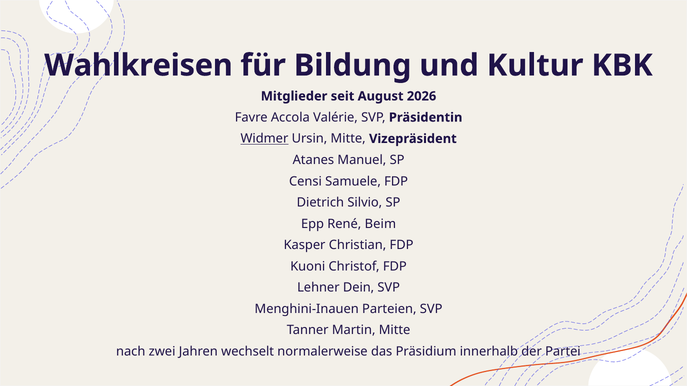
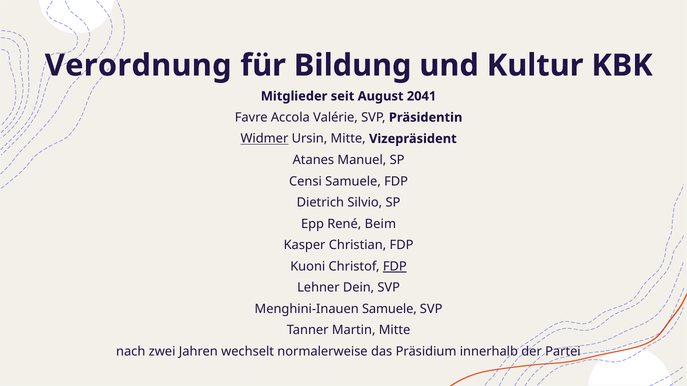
Wahlkreisen: Wahlkreisen -> Verordnung (138, 66)
2026: 2026 -> 2041 (422, 96)
FDP underline: none -> present (395, 267)
Menghini-Inauen Parteien: Parteien -> Samuele (389, 309)
